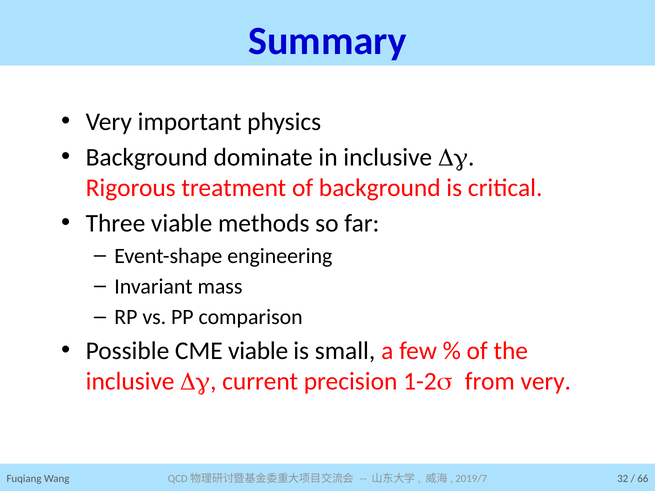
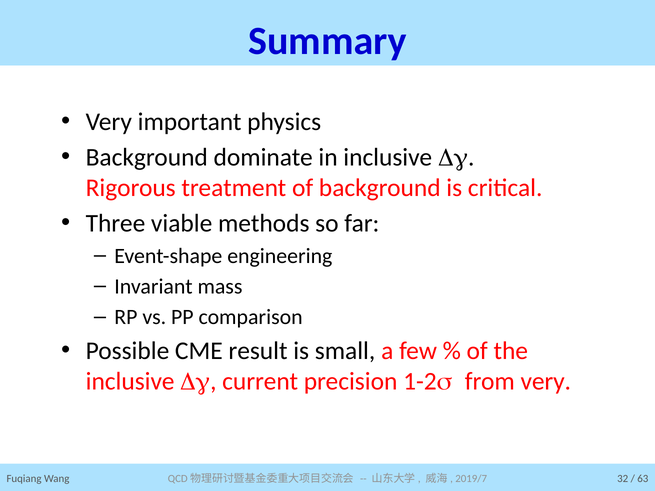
CME viable: viable -> result (258, 351)
66: 66 -> 63 (643, 479)
